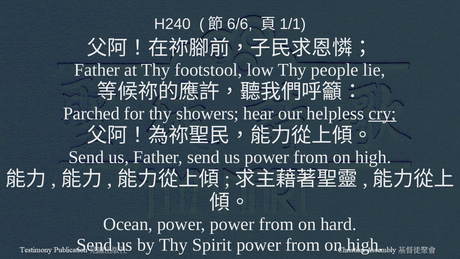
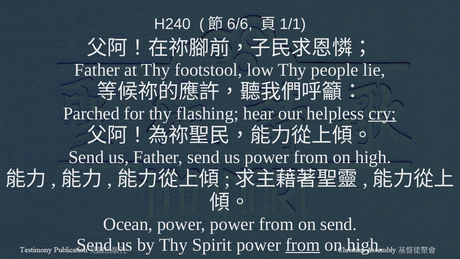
showers: showers -> flashing (208, 113)
on hard: hard -> send (339, 224)
from underline: none -> present (303, 245)
